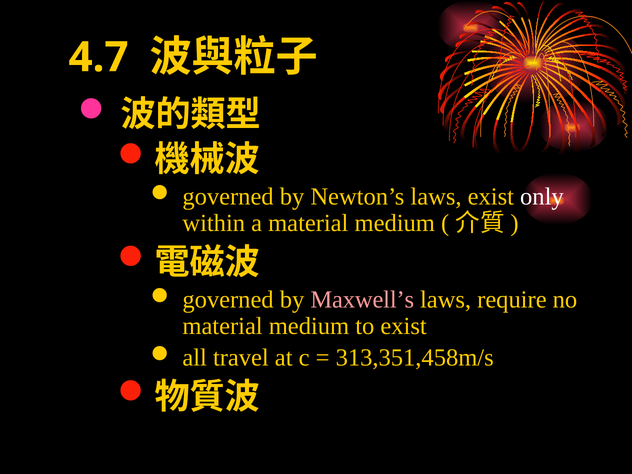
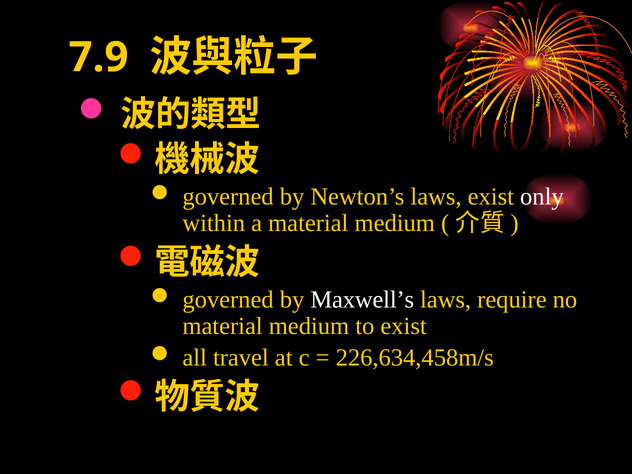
4.7: 4.7 -> 7.9 (99, 57)
Maxwell’s colour: pink -> white (362, 300)
313,351,458m/s: 313,351,458m/s -> 226,634,458m/s (415, 358)
